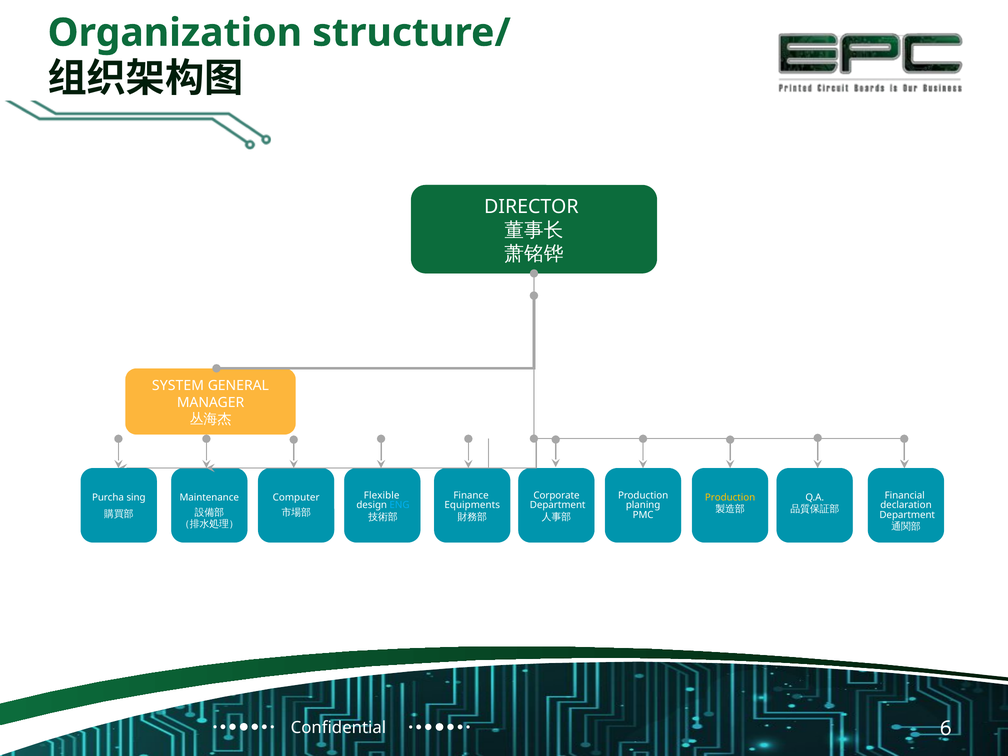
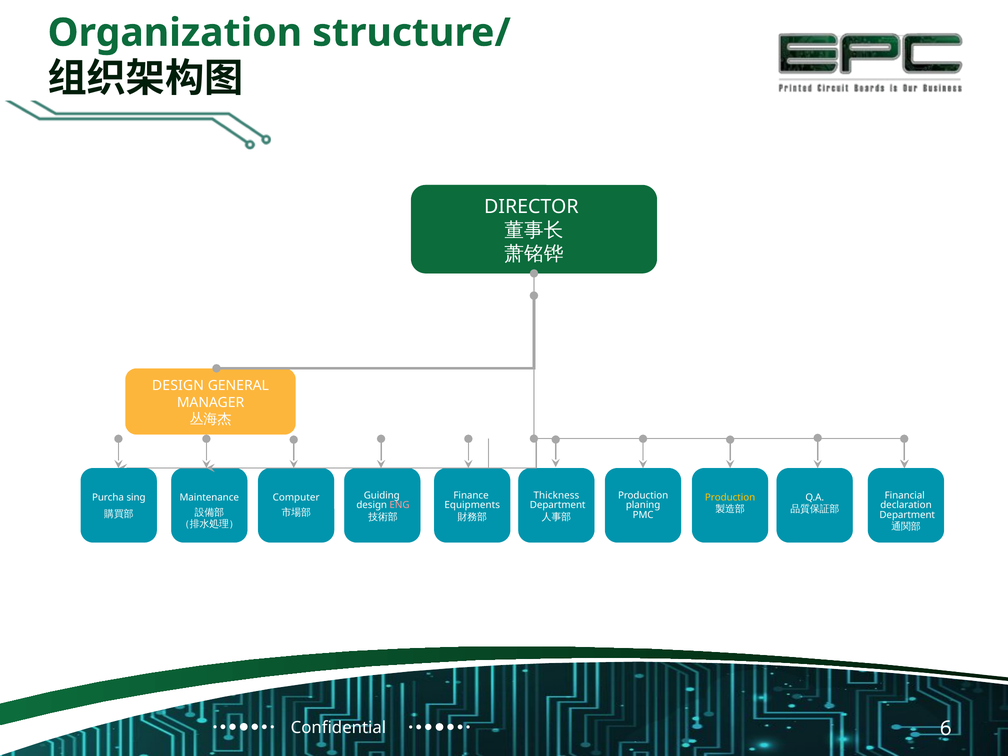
SYSTEM: SYSTEM -> DESIGN (178, 386)
Flexible: Flexible -> Guiding (382, 495)
Corporate: Corporate -> Thickness (556, 495)
ENG colour: light blue -> pink (400, 505)
